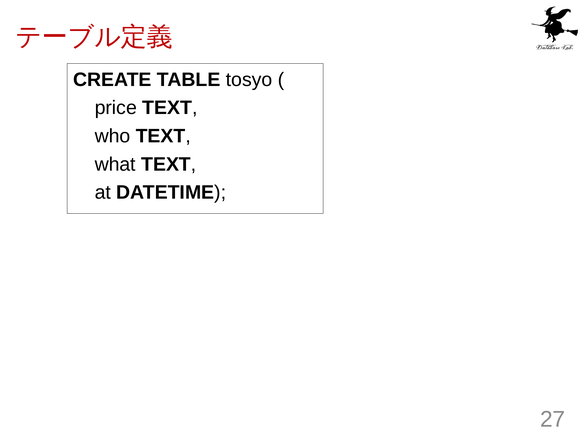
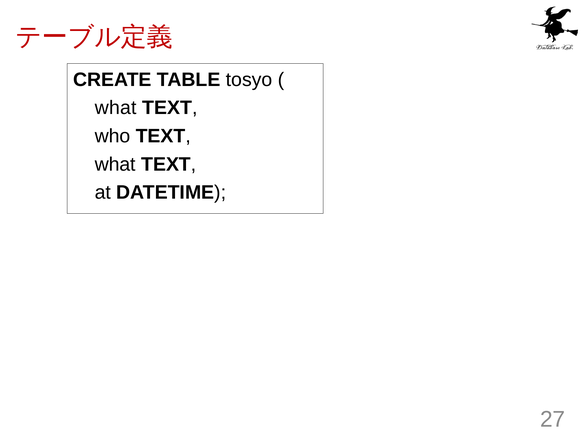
price: price -> what (116, 108)
